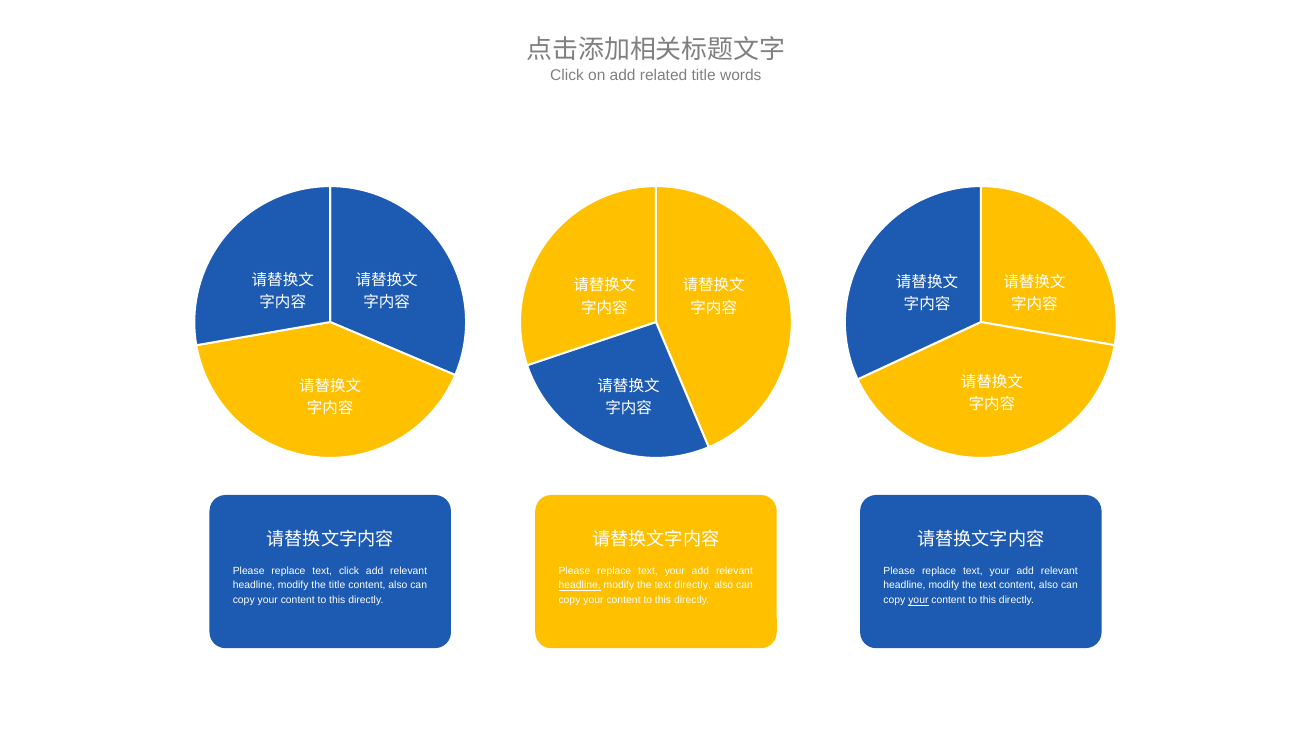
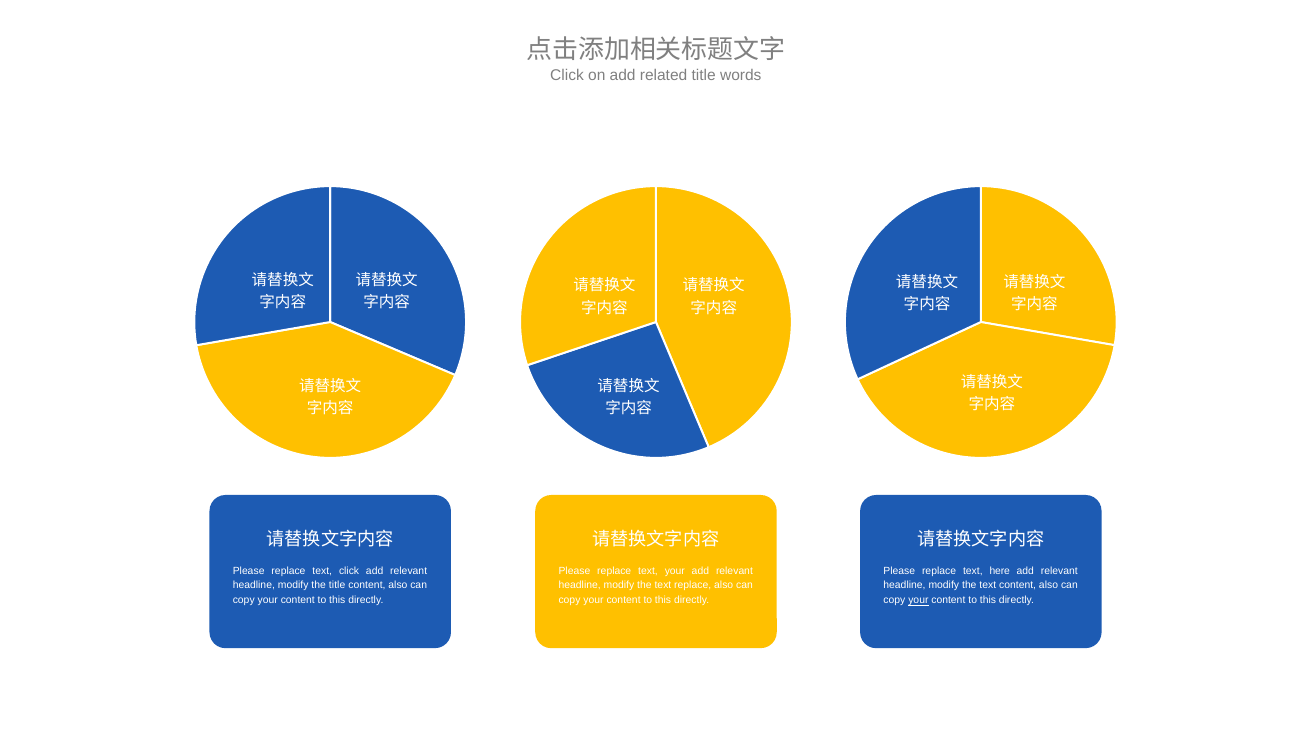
your: your -> here (1000, 571)
headline underline: present -> none (580, 586)
text directly: directly -> replace (693, 586)
